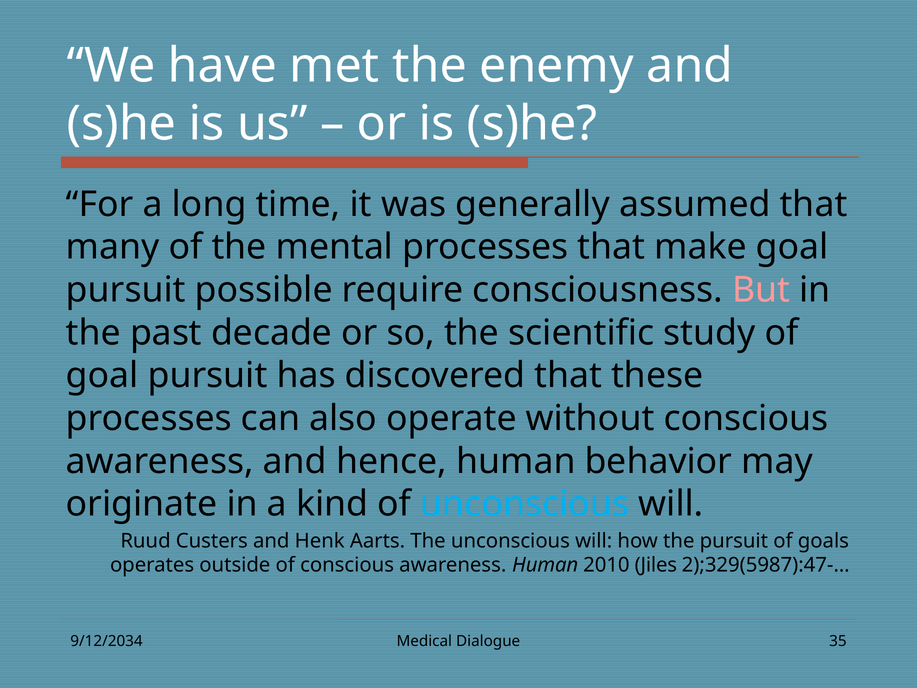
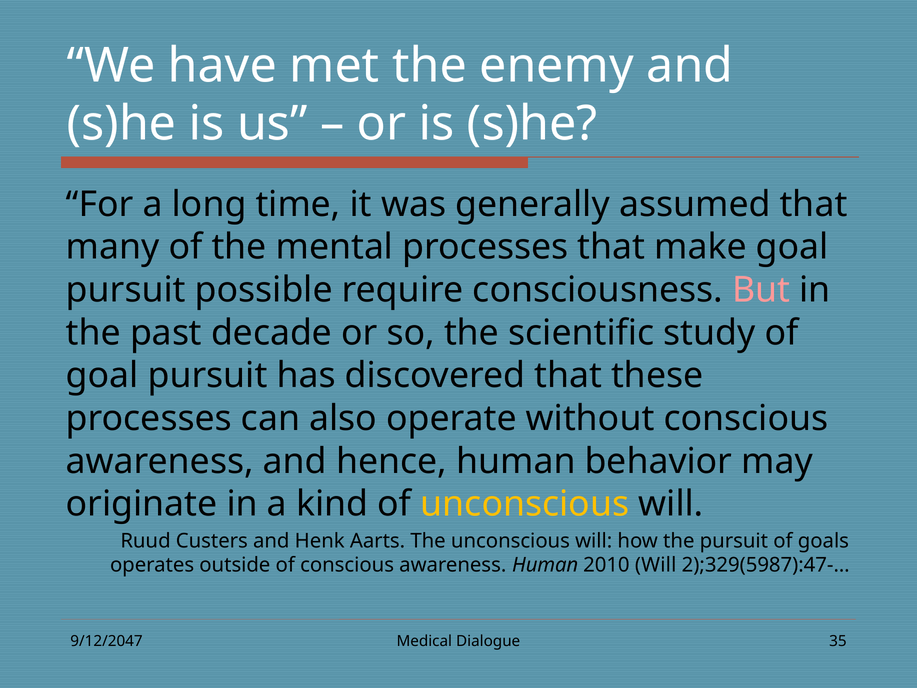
unconscious colour: light blue -> yellow (525, 504)
2010 Jiles: Jiles -> Will (656, 565)
9/12/2034: 9/12/2034 -> 9/12/2047 (106, 641)
